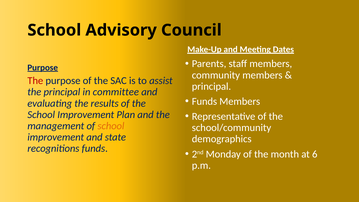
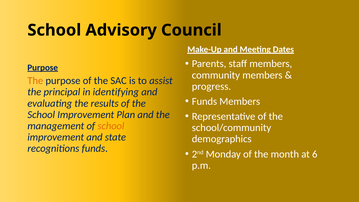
The colour: red -> orange (35, 81)
principal: principal -> progress (211, 86)
committee: committee -> identifying (116, 92)
